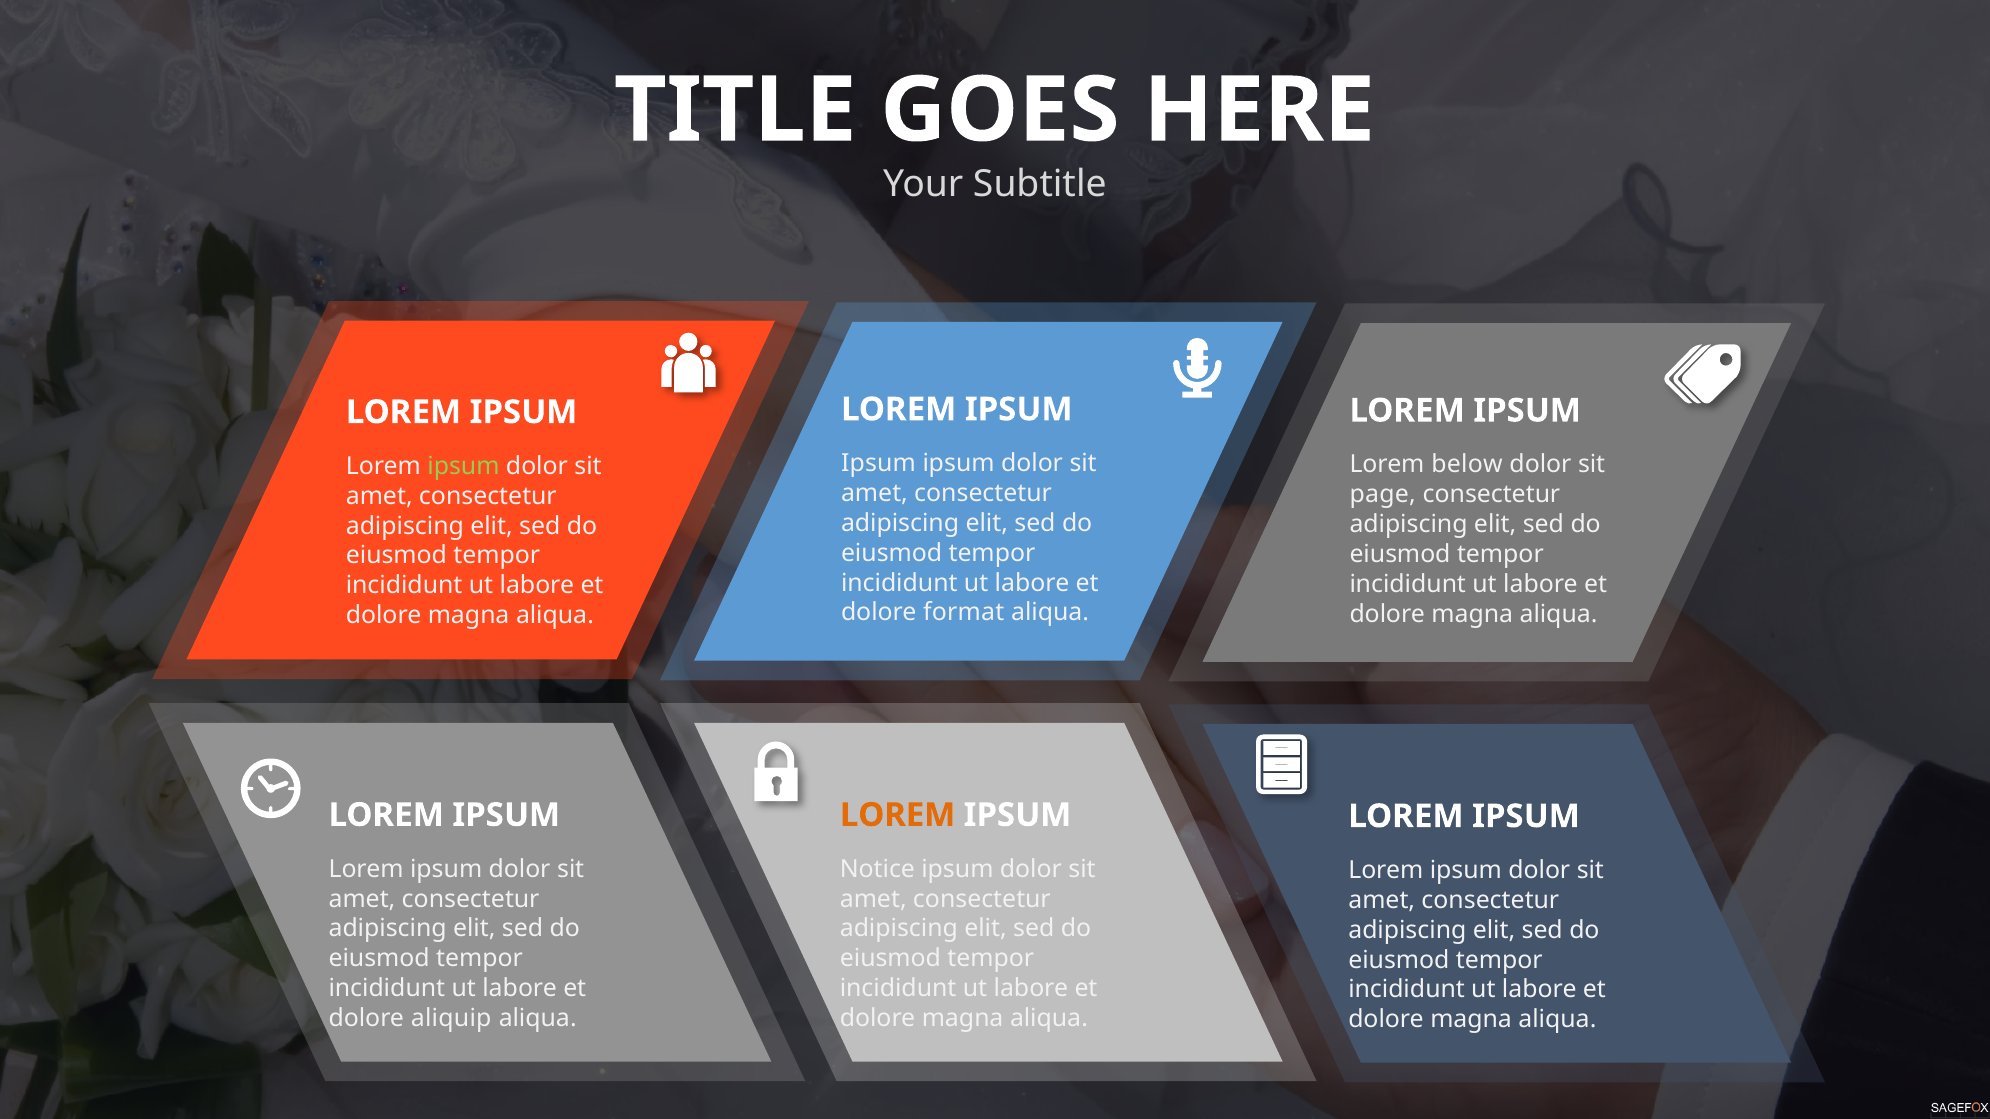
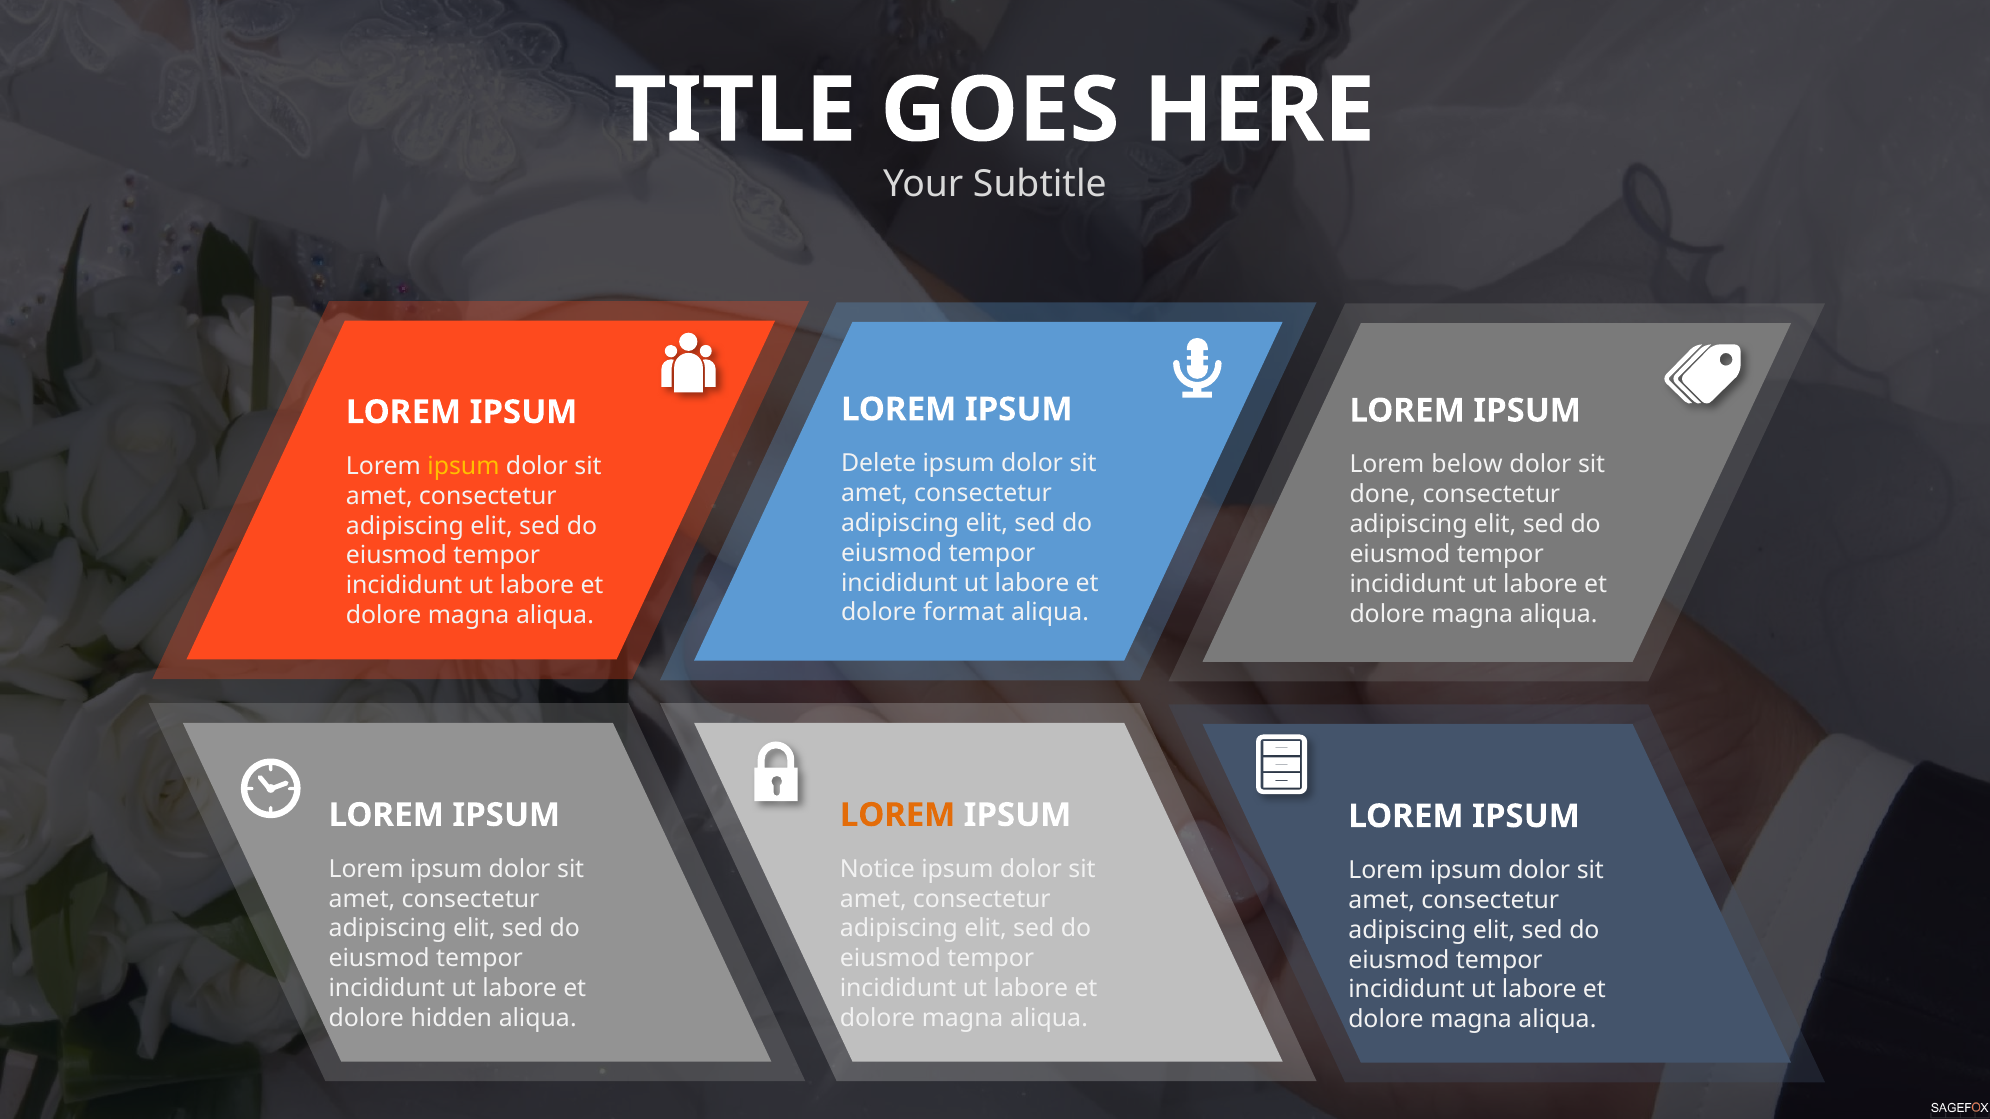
Ipsum: Ipsum -> Delete (879, 464)
ipsum colour: light green -> yellow (463, 466)
page: page -> done (1383, 495)
aliquip: aliquip -> hidden (451, 1019)
